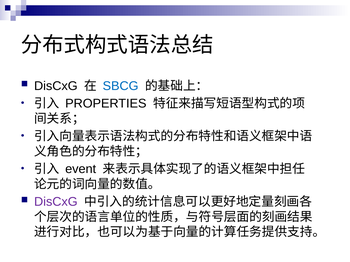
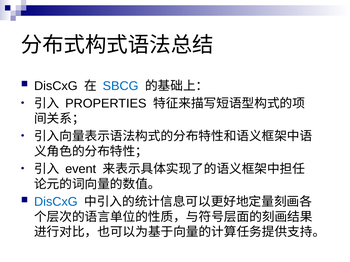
DisCxG colour: purple -> blue (56, 202)
